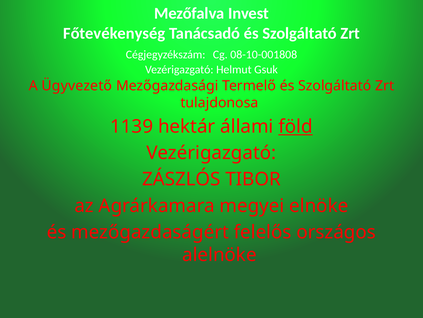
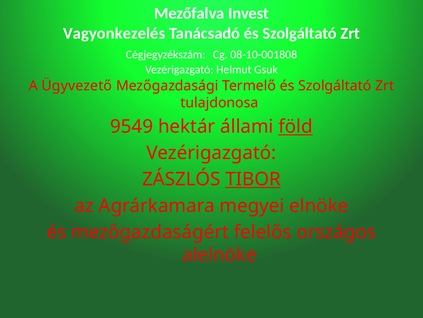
Főtevékenység: Főtevékenység -> Vagyonkezelés (114, 33)
1139: 1139 -> 9549 (132, 126)
TIBOR underline: none -> present (253, 179)
